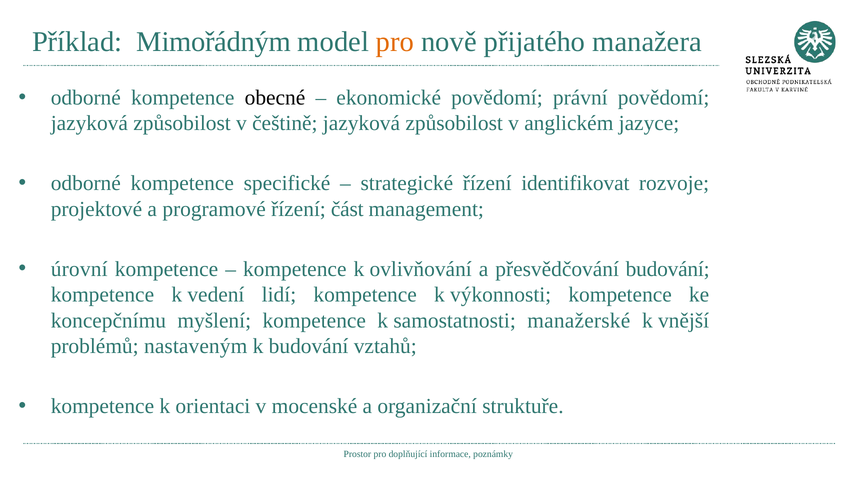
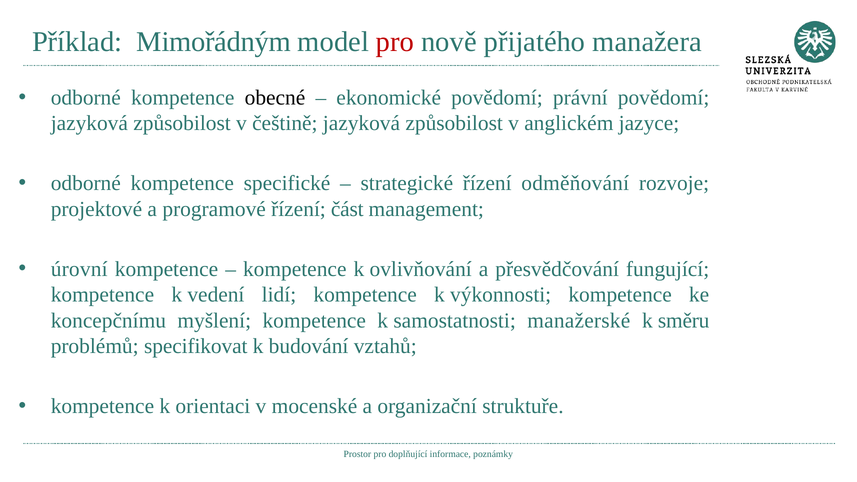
pro colour: orange -> red (395, 42)
identifikovat: identifikovat -> odměňování (575, 183)
přesvědčování budování: budování -> fungující (668, 269)
vnější: vnější -> směru (684, 321)
nastaveným: nastaveným -> specifikovat (196, 346)
